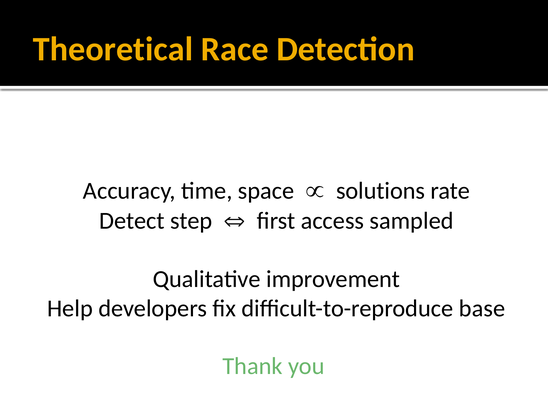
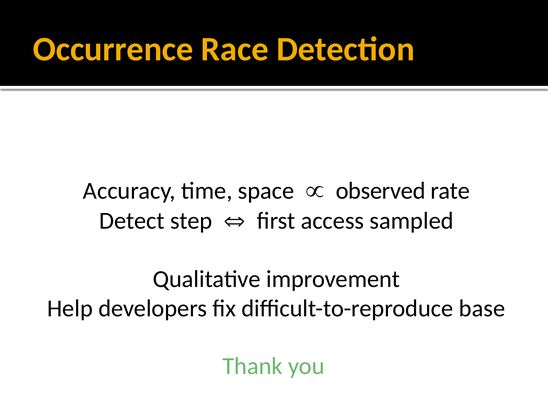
Theoretical: Theoretical -> Occurrence (113, 49)
solutions: solutions -> observed (381, 191)
